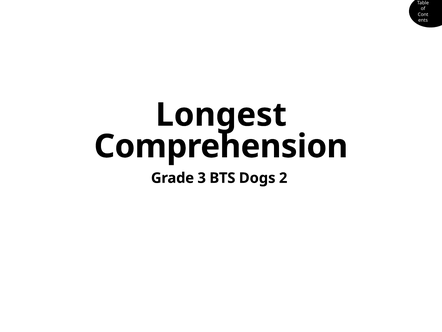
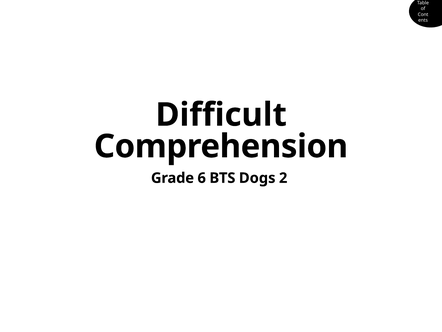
Longest: Longest -> Difficult (221, 115)
3: 3 -> 6 (202, 178)
